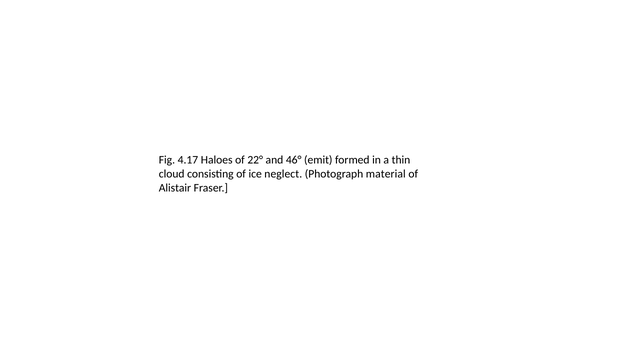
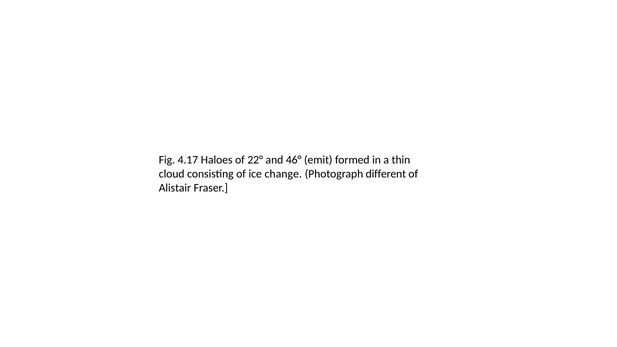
neglect: neglect -> change (283, 174)
material: material -> different (386, 174)
